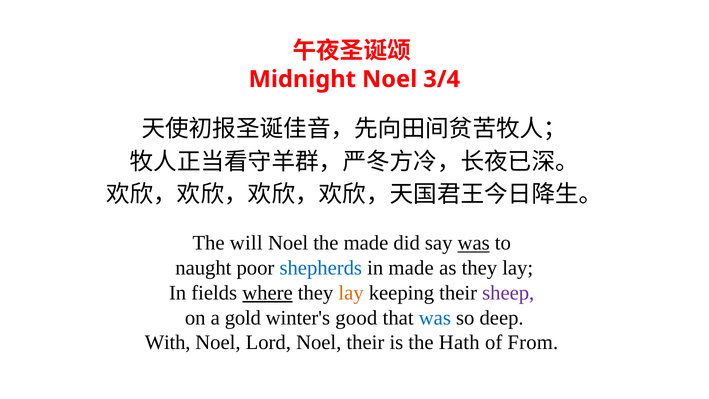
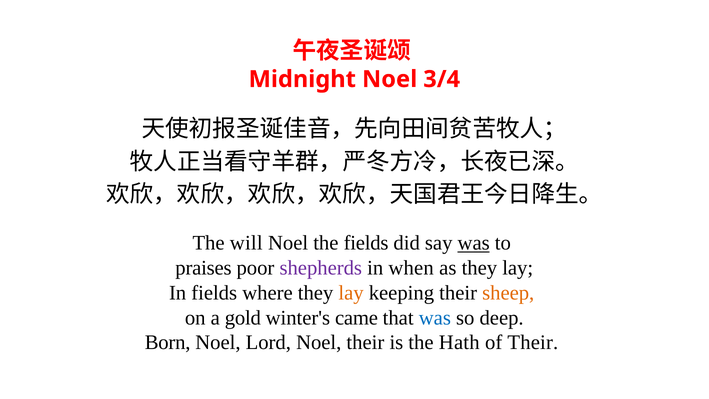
the made: made -> fields (366, 243)
naught: naught -> praises (203, 268)
shepherds colour: blue -> purple (321, 268)
in made: made -> when (411, 268)
where underline: present -> none (267, 293)
sheep colour: purple -> orange (508, 293)
good: good -> came (356, 318)
With: With -> Born (168, 342)
of From: From -> Their (533, 342)
